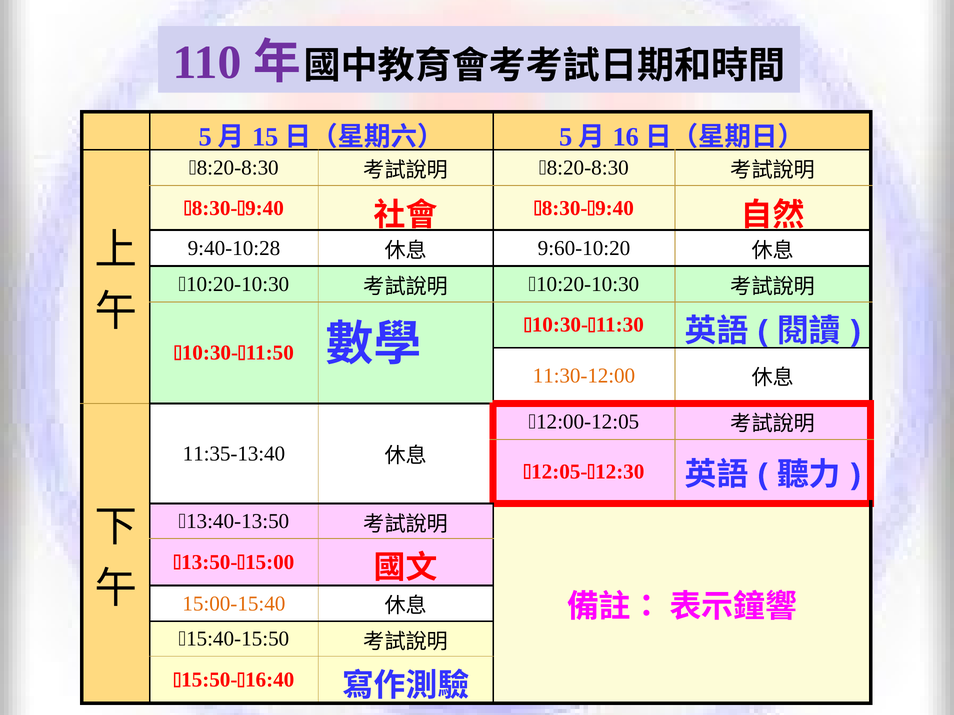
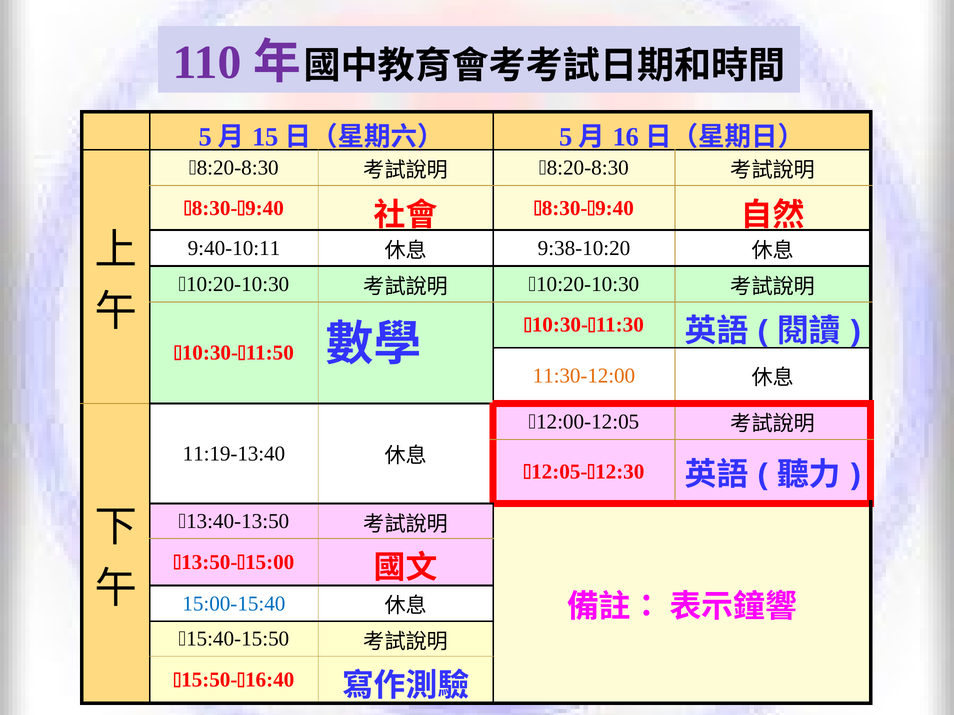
9:40-10:28: 9:40-10:28 -> 9:40-10:11 (234, 248)
9:60-10:20: 9:60-10:20 -> 9:38-10:20 (584, 248)
11:35-13:40: 11:35-13:40 -> 11:19-13:40 (234, 454)
15:00-15:40 colour: orange -> blue (234, 604)
